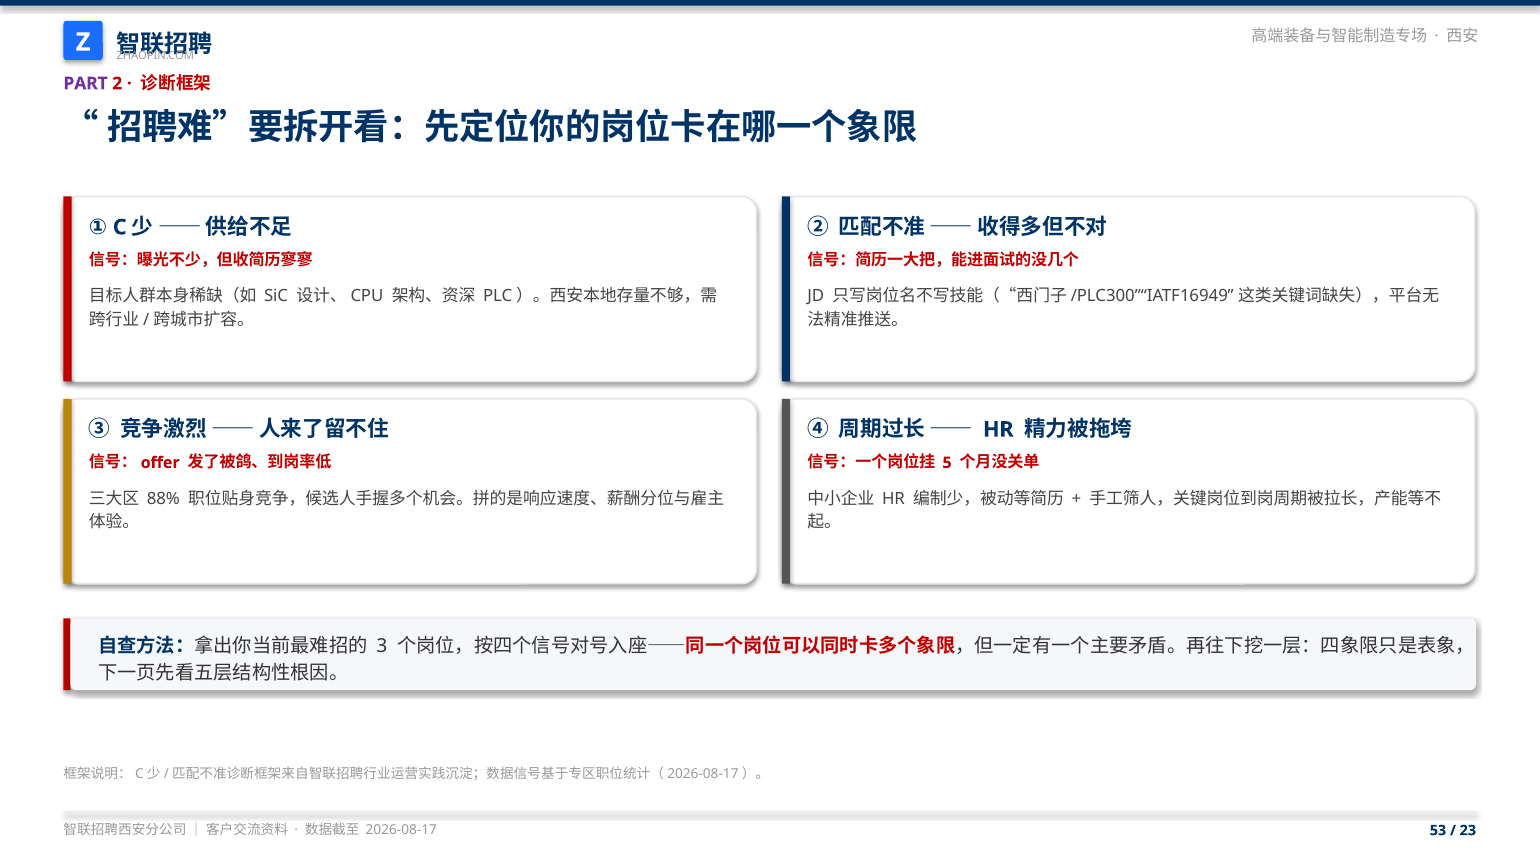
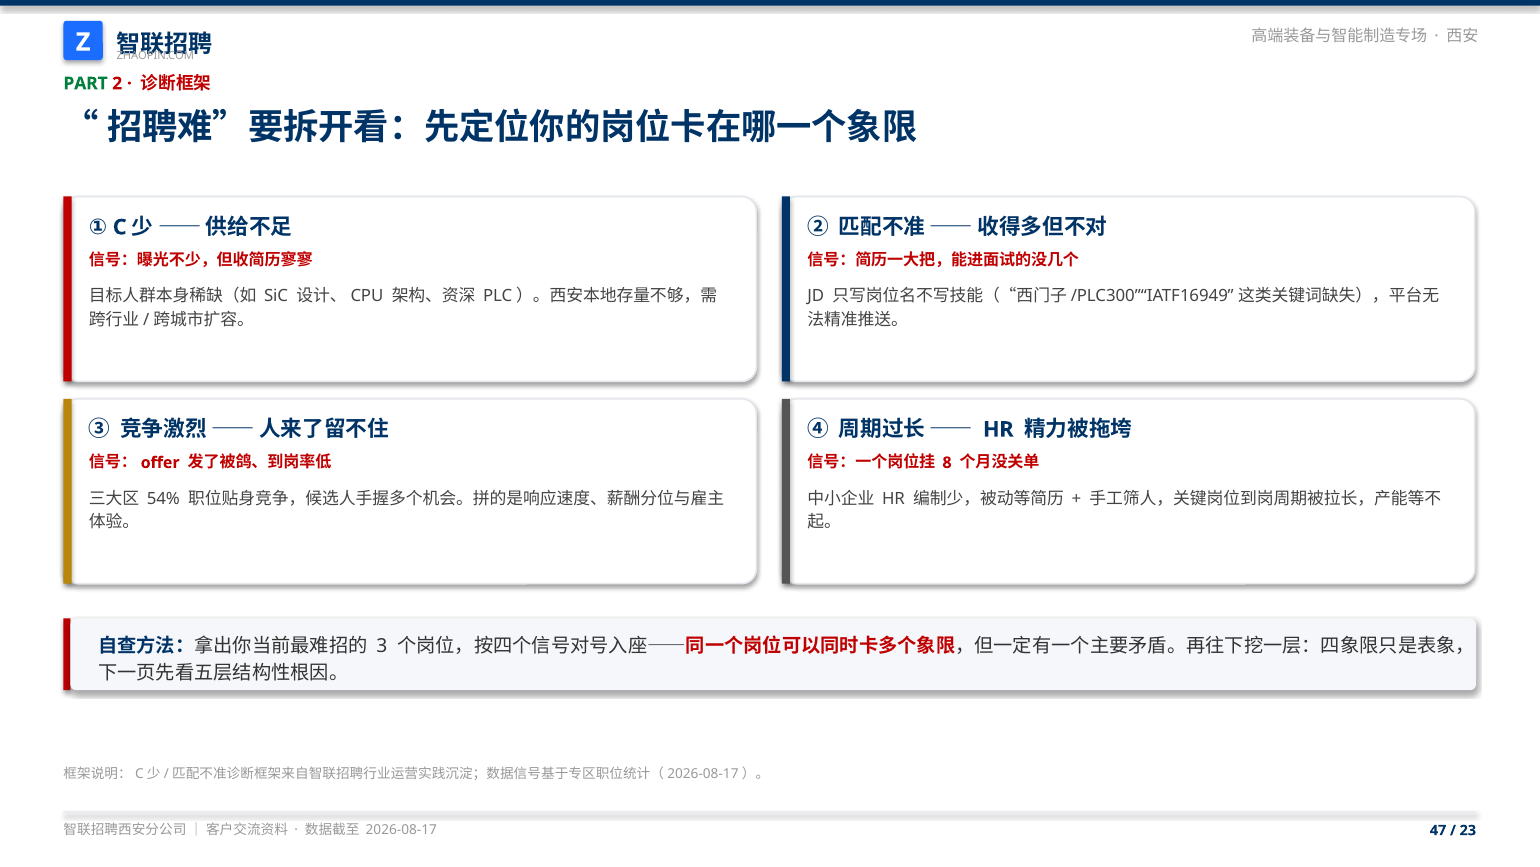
PART colour: purple -> green (86, 83)
5: 5 -> 8 (947, 462)
88%: 88% -> 54% (163, 498)
53: 53 -> 47 (1438, 830)
